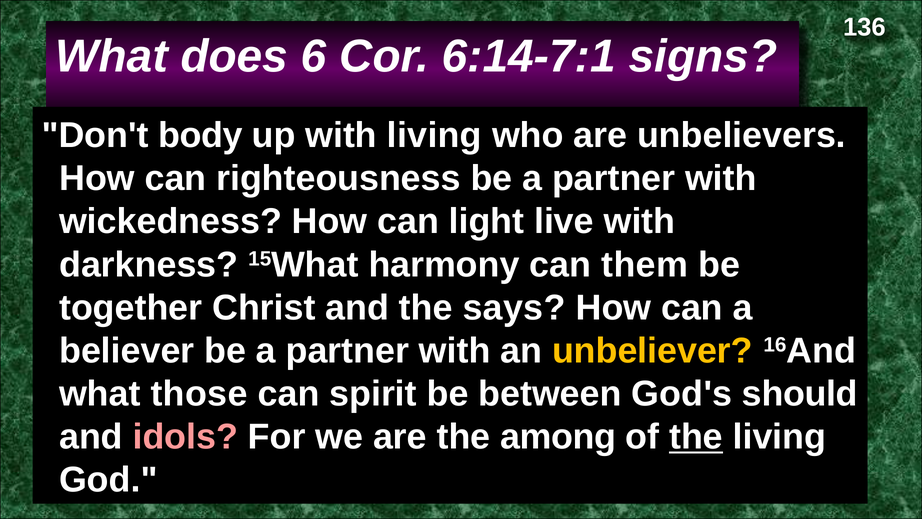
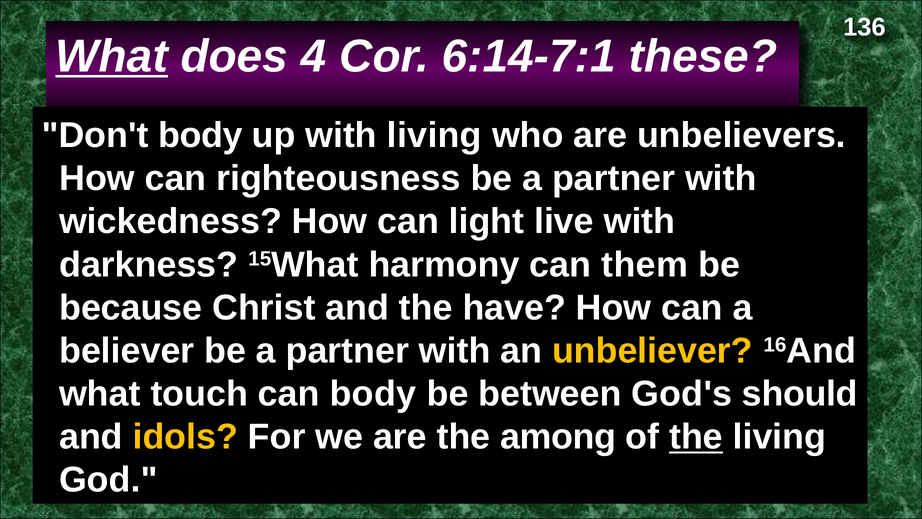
What underline: none -> present (112, 56)
6: 6 -> 4 (314, 56)
signs: signs -> these (703, 56)
together: together -> because (131, 308)
says: says -> have (514, 308)
those: those -> touch (199, 394)
can spirit: spirit -> body (373, 394)
idols colour: pink -> yellow (185, 437)
